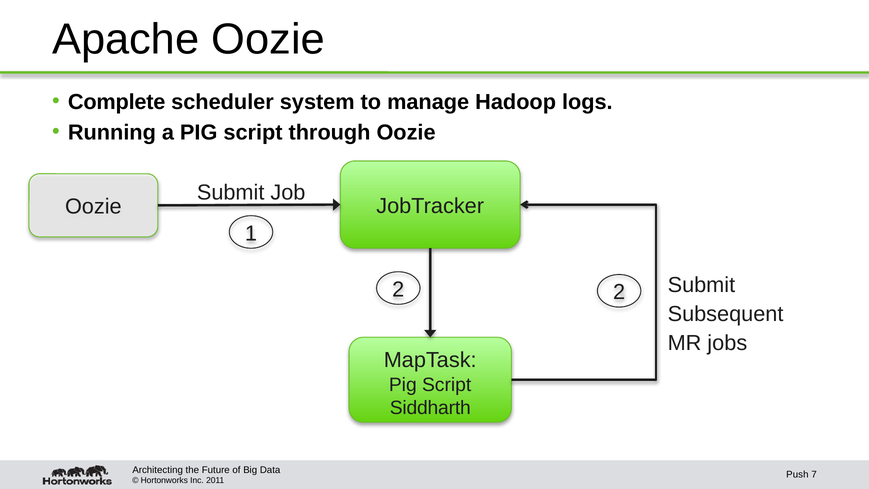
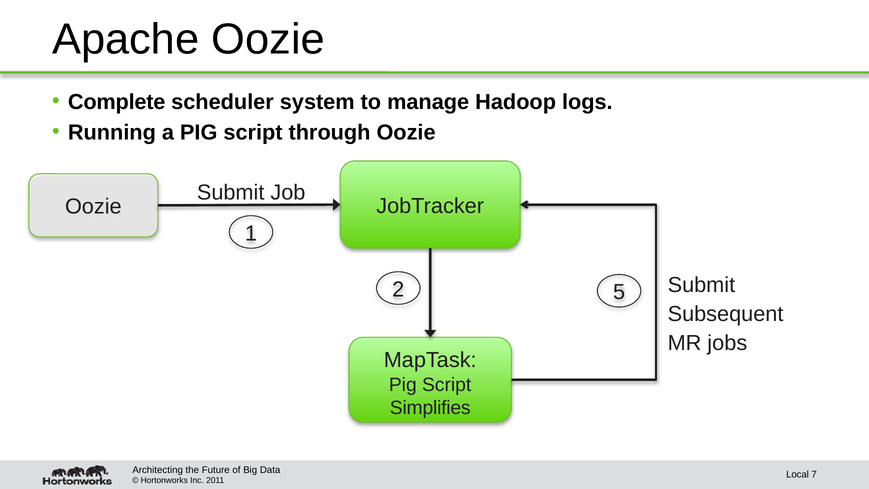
2 2: 2 -> 5 (619, 292)
Siddharth: Siddharth -> Simplifies (430, 408)
Push: Push -> Local (797, 475)
